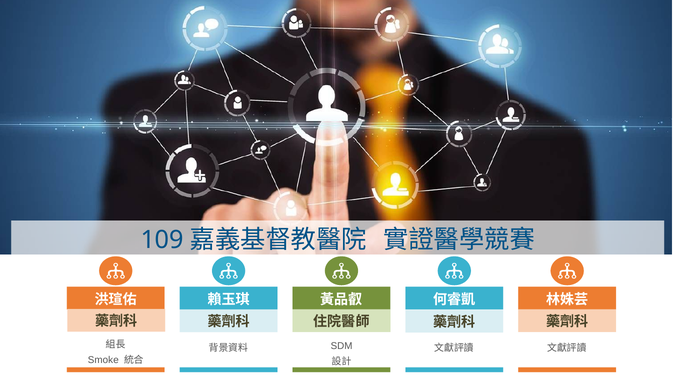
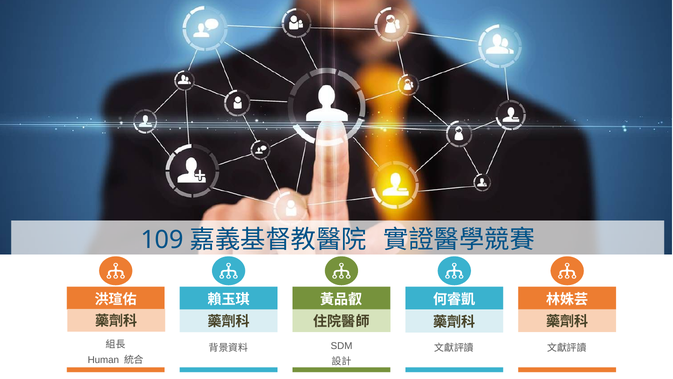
Smoke: Smoke -> Human (103, 360)
